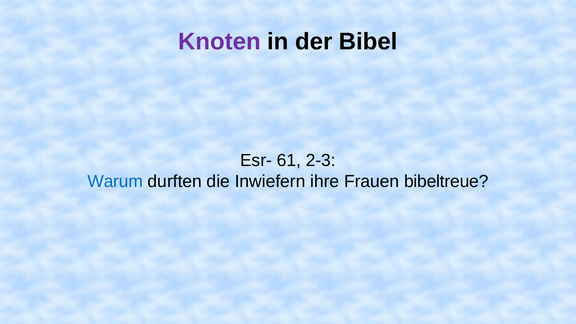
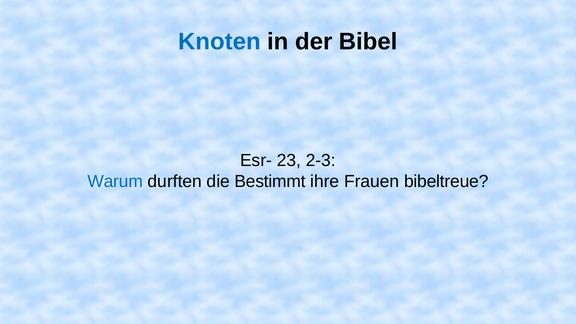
Knoten colour: purple -> blue (219, 42)
61: 61 -> 23 (289, 160)
Inwiefern: Inwiefern -> Bestimmt (270, 181)
